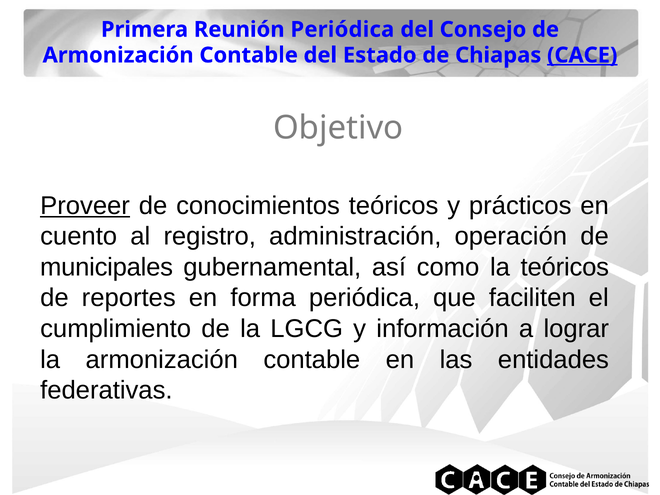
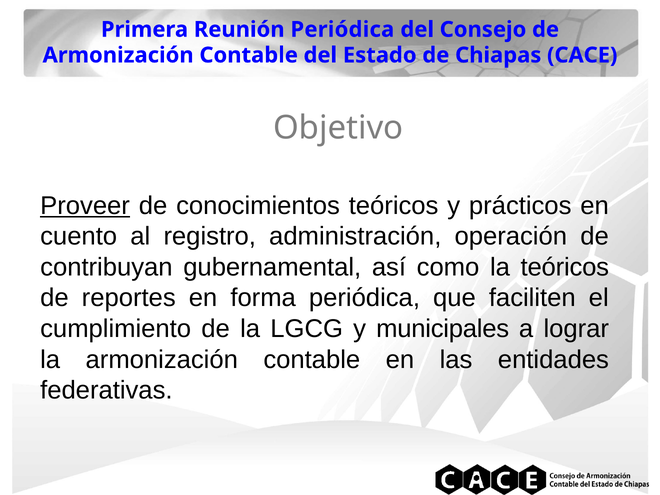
CACE underline: present -> none (582, 55)
municipales: municipales -> contribuyan (106, 267)
información: información -> municipales (443, 329)
